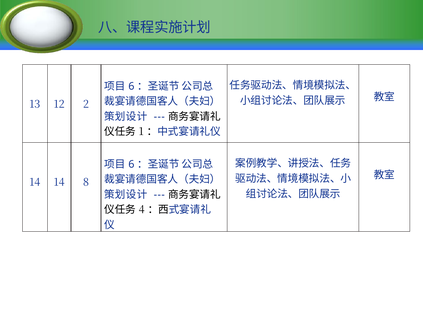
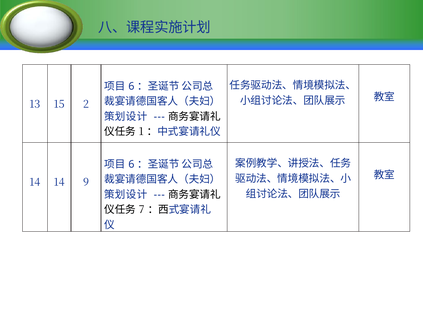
12: 12 -> 15 (59, 104)
8: 8 -> 9 (86, 183)
4: 4 -> 7 (142, 210)
